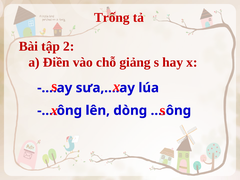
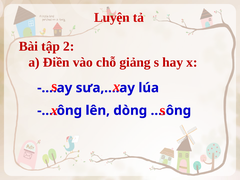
Trống: Trống -> Luyện (112, 17)
